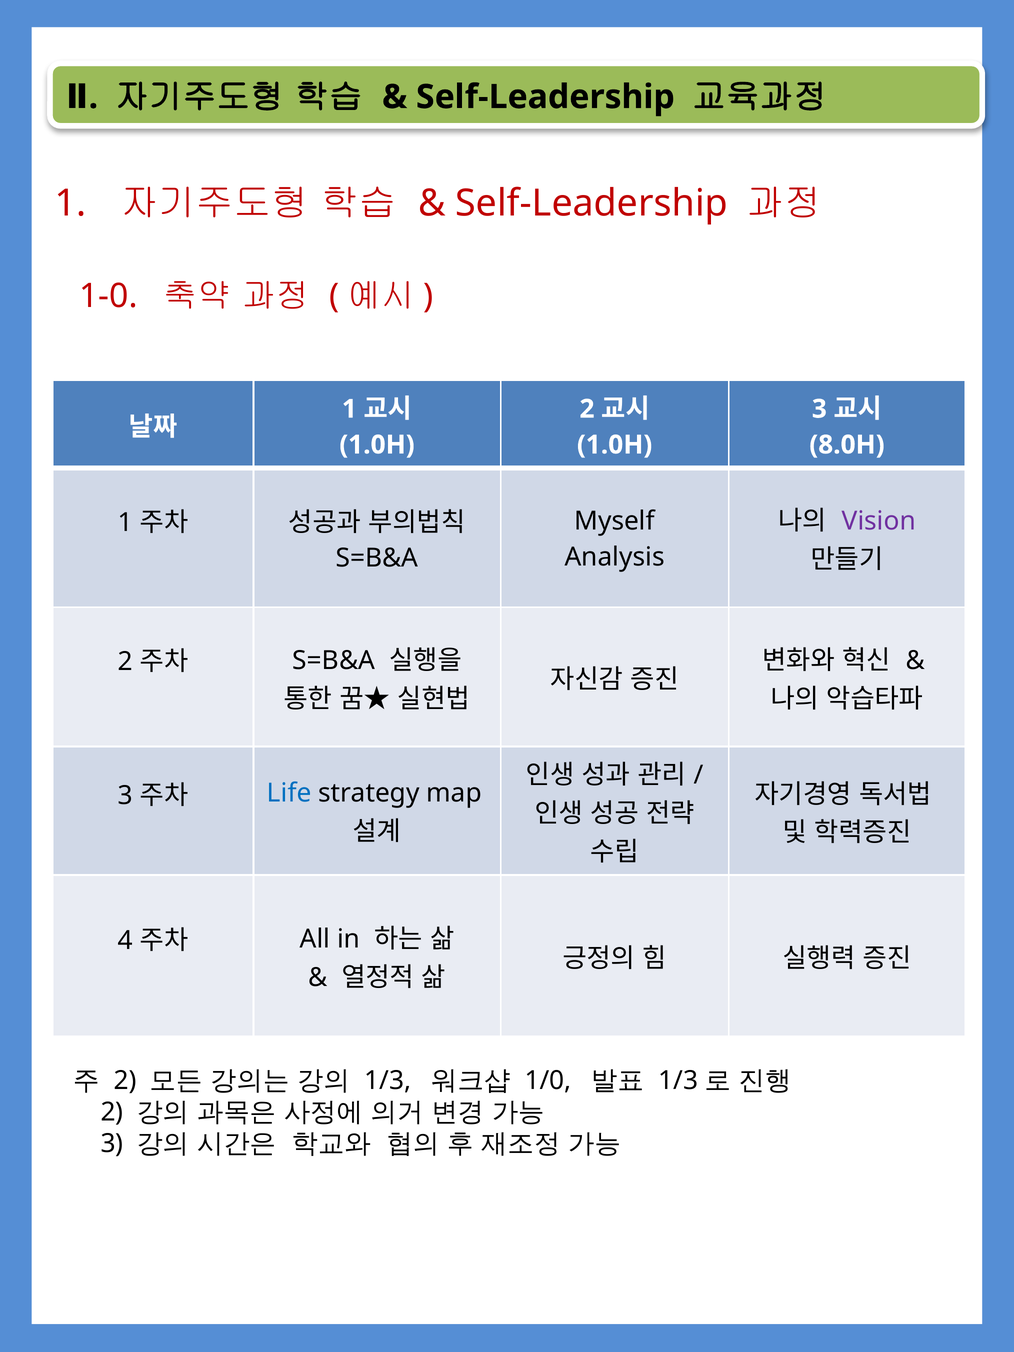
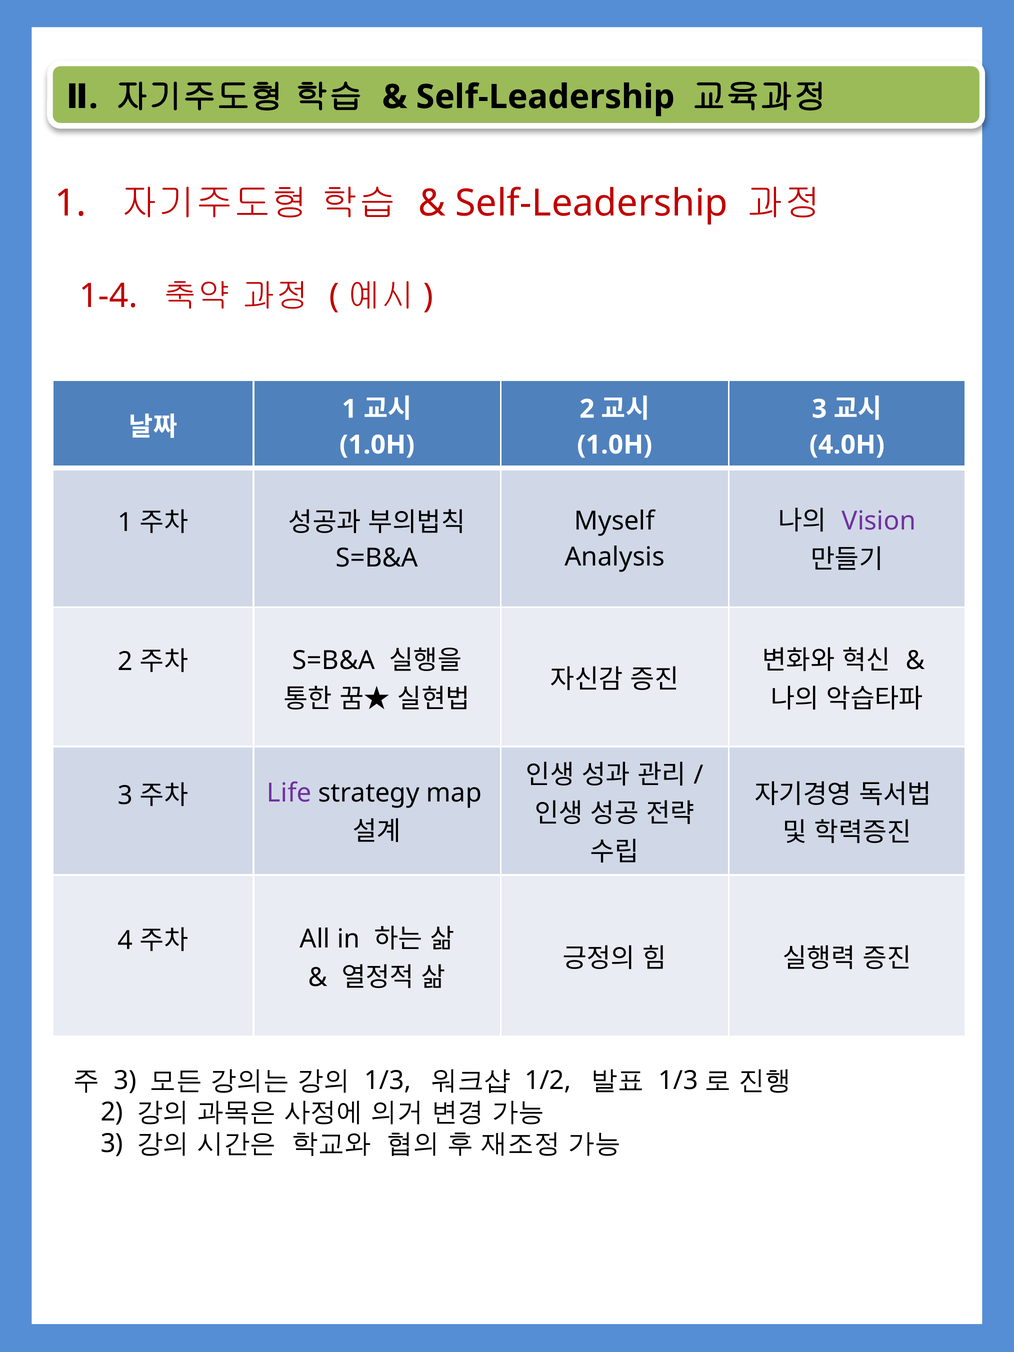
1-0: 1-0 -> 1-4 (108, 296)
8.0H: 8.0H -> 4.0H (847, 445)
Life colour: blue -> purple (289, 793)
2: 2 -> 3 (125, 1081)
1/0: 1/0 -> 1/2 (548, 1081)
